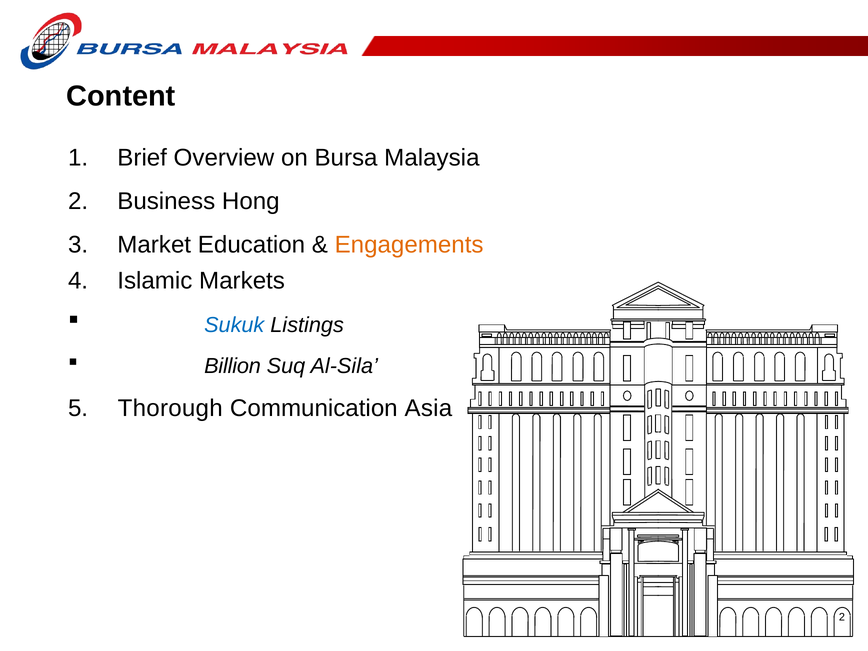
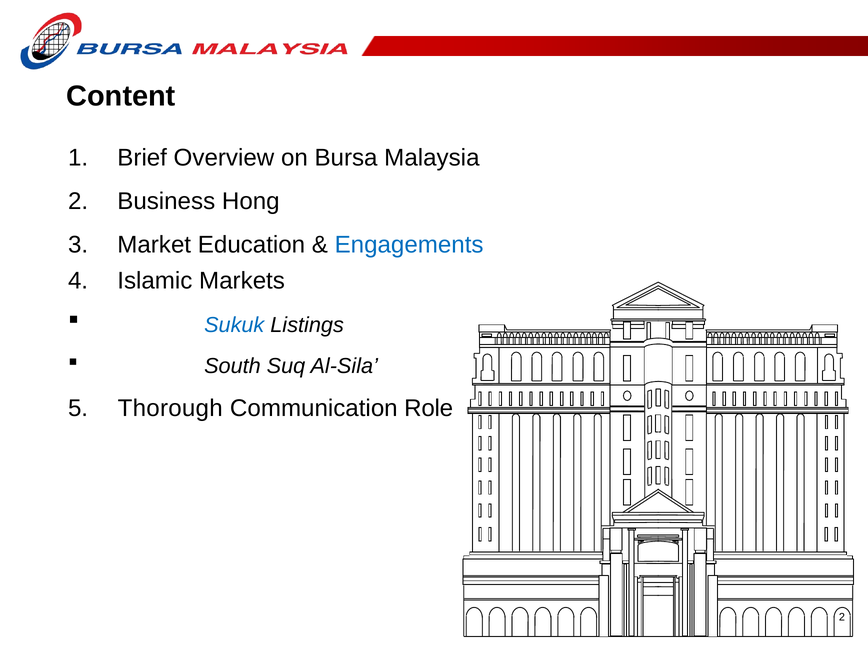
Engagements colour: orange -> blue (409, 245)
Billion: Billion -> South (232, 366)
Asia: Asia -> Role (429, 408)
